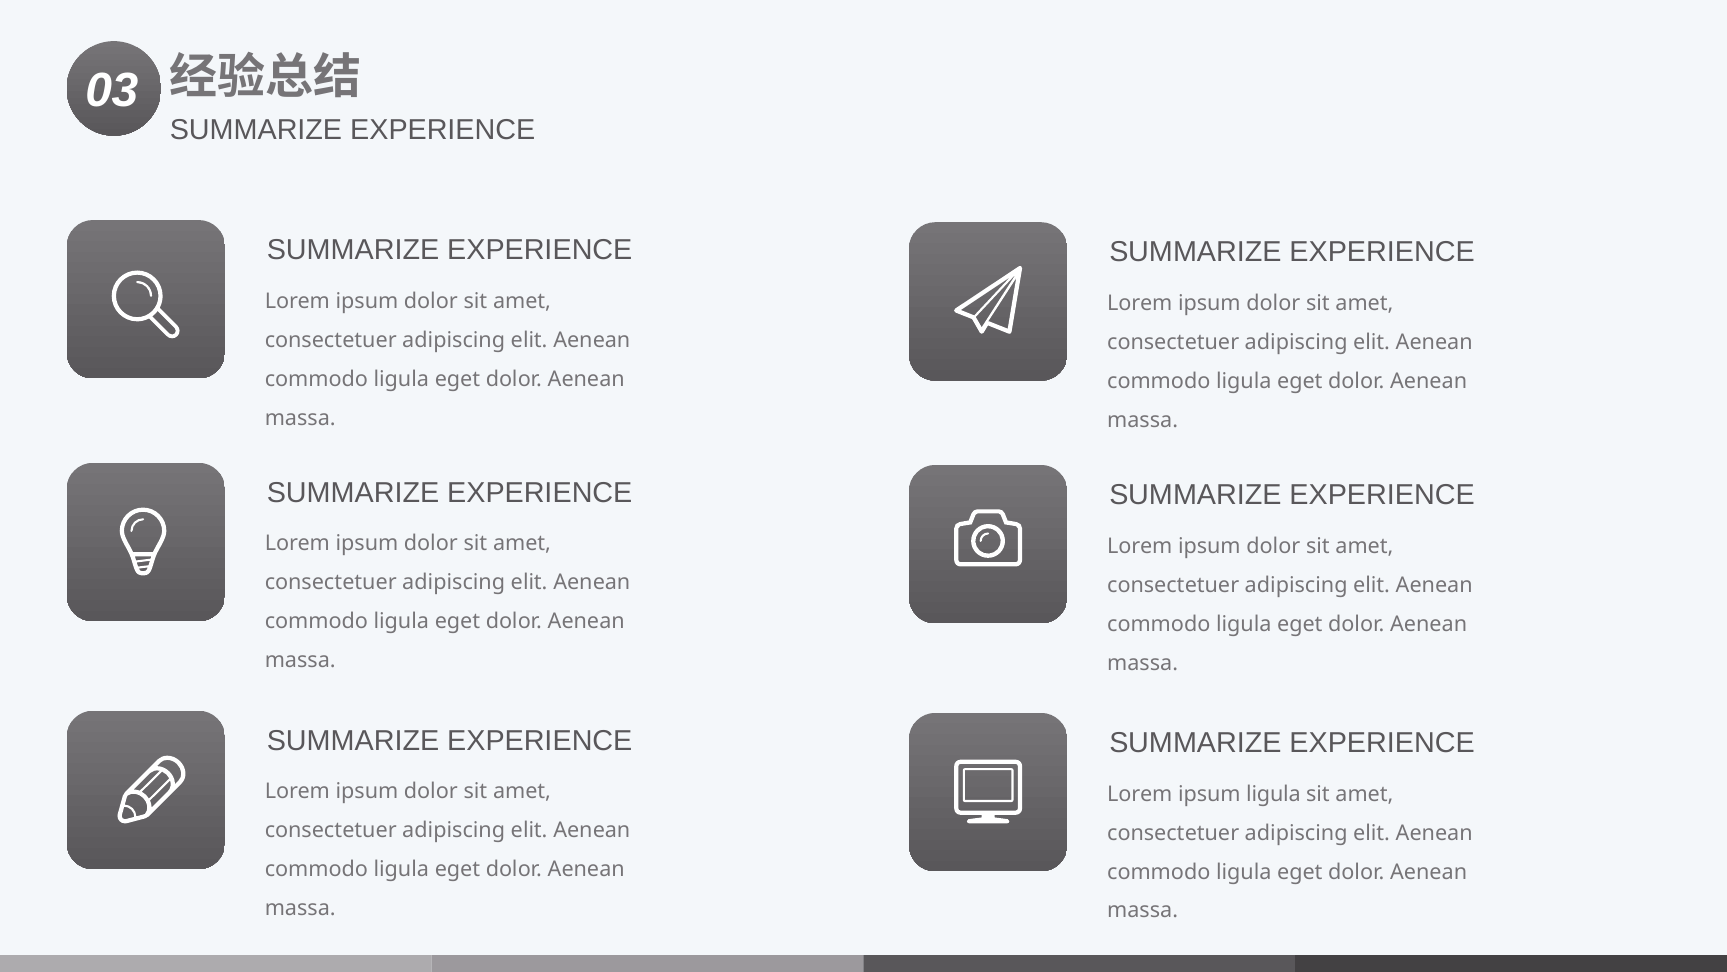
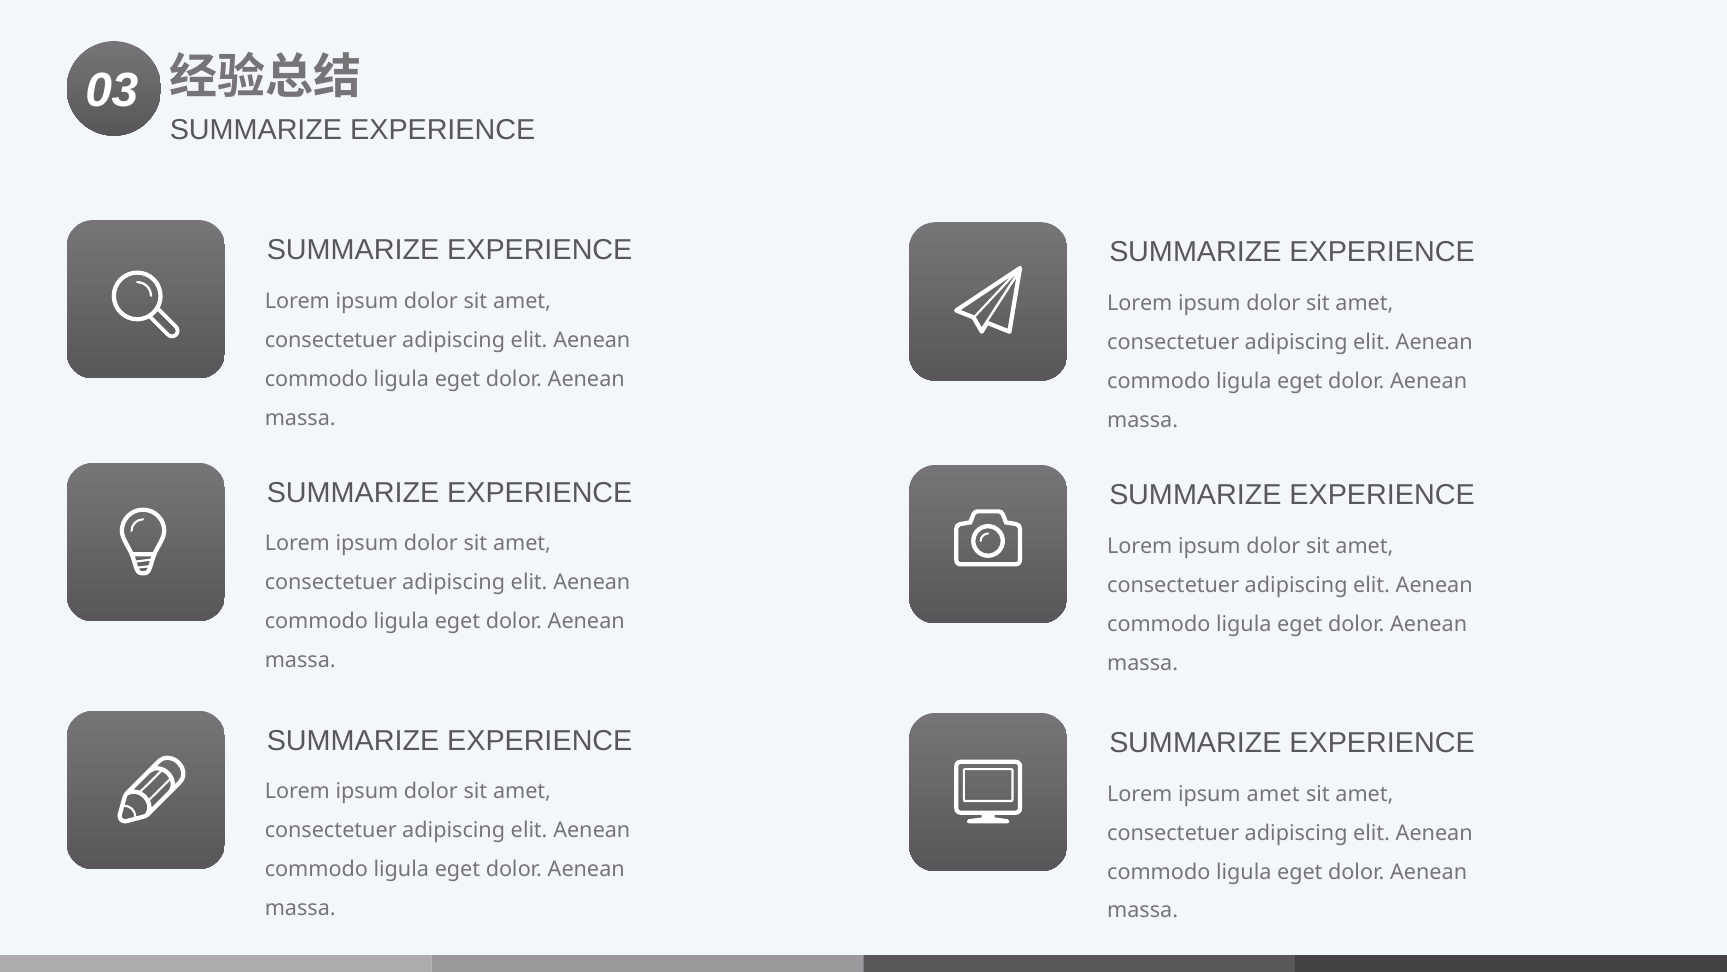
ipsum ligula: ligula -> amet (1273, 793)
